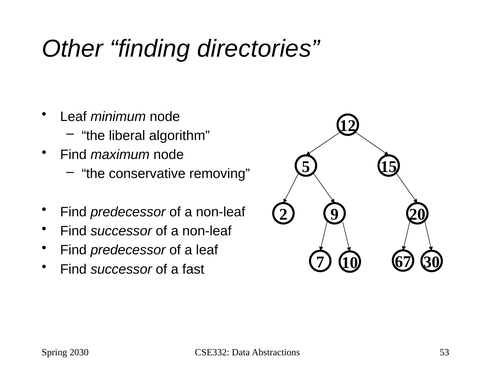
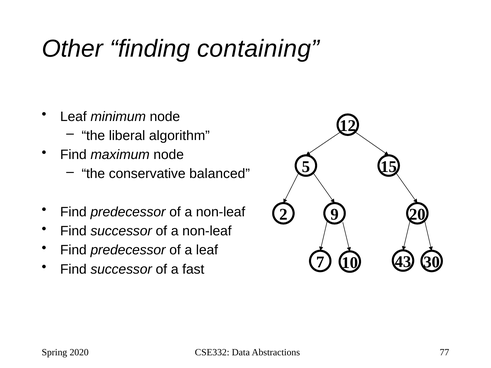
directories: directories -> containing (258, 49)
removing: removing -> balanced (220, 174)
67: 67 -> 43 (403, 262)
2030: 2030 -> 2020 (79, 353)
53: 53 -> 77 (444, 353)
